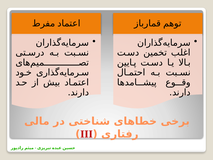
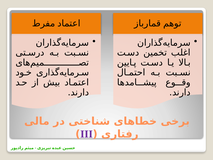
III colour: red -> purple (87, 134)
